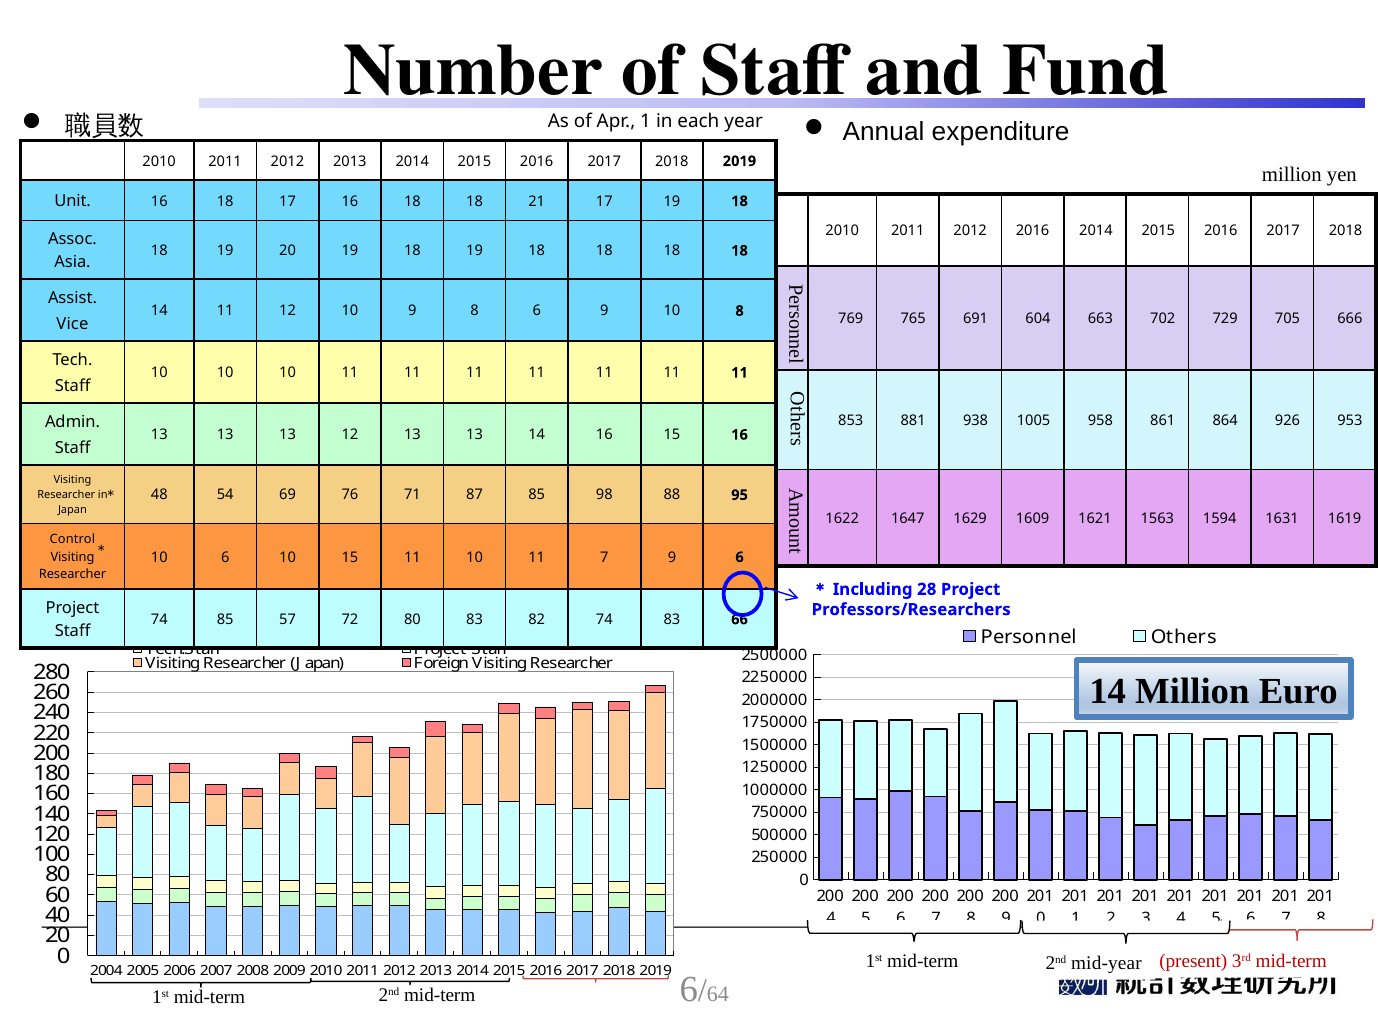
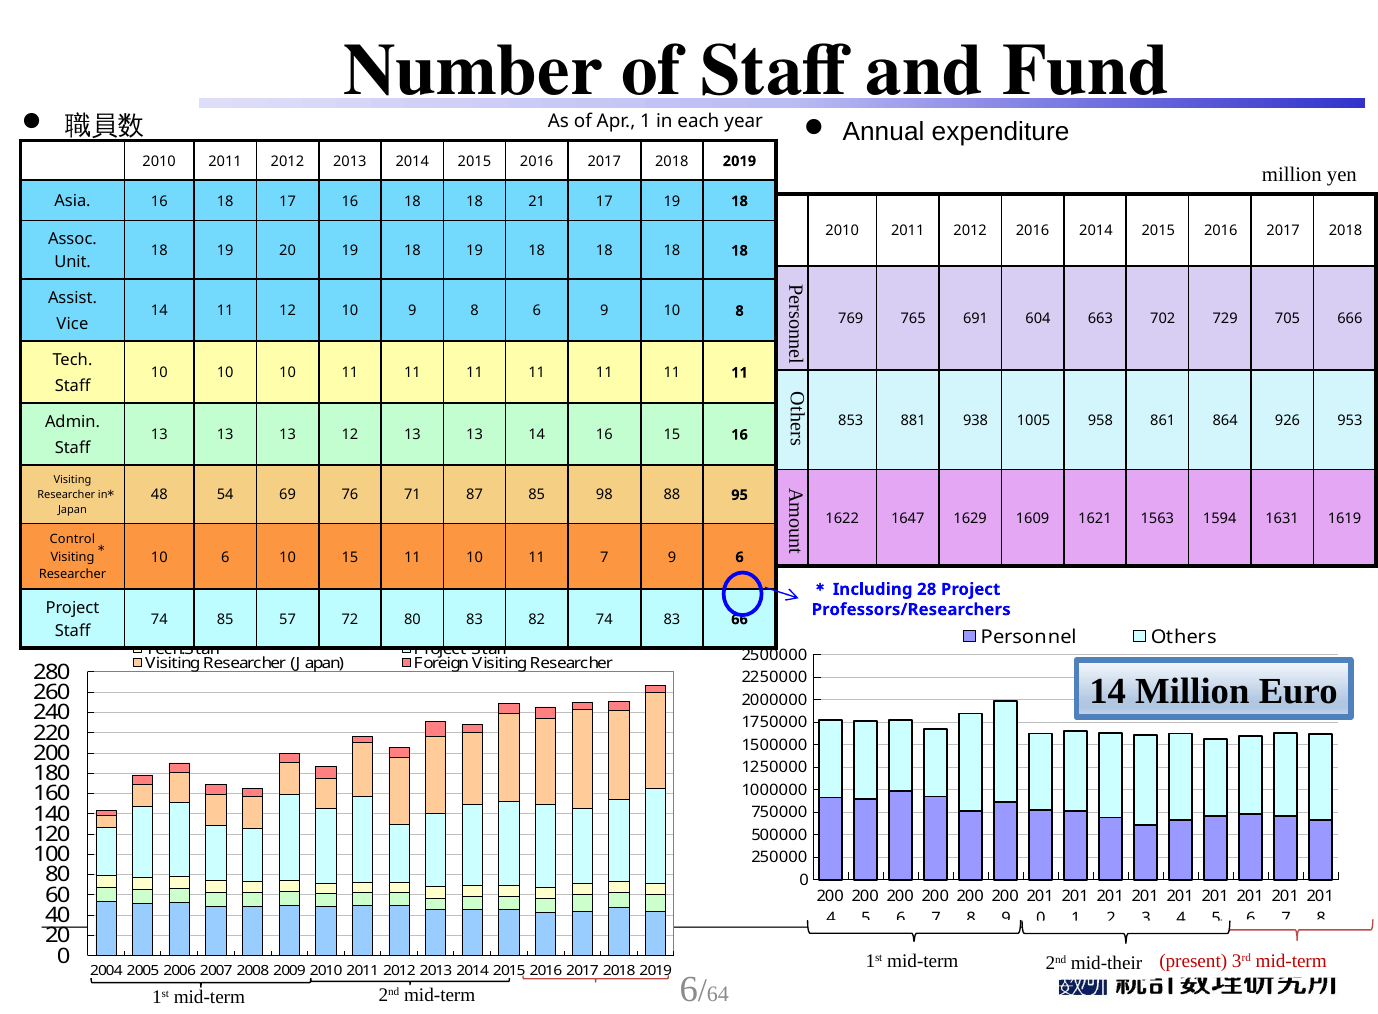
Unit: Unit -> Asia (73, 201)
Asia: Asia -> Unit (73, 262)
mid-year: mid-year -> mid-their (1107, 963)
